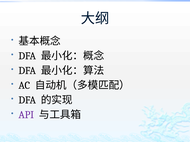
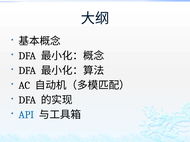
API colour: purple -> blue (26, 115)
